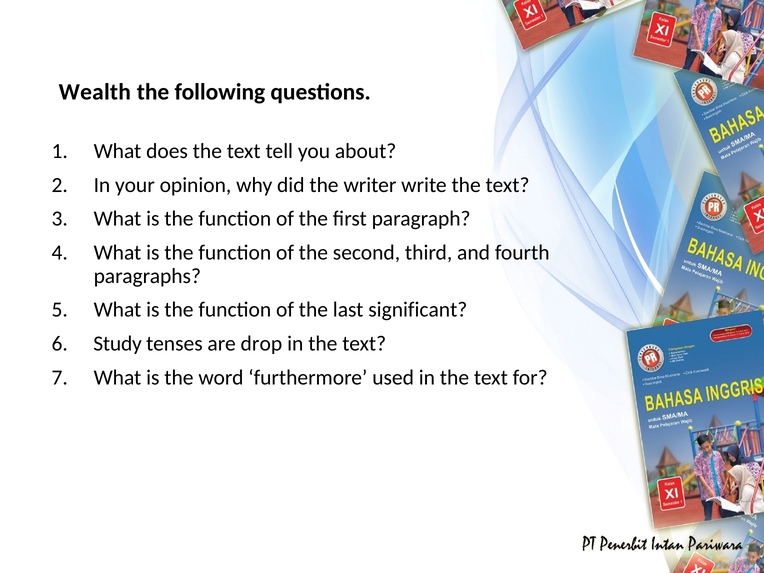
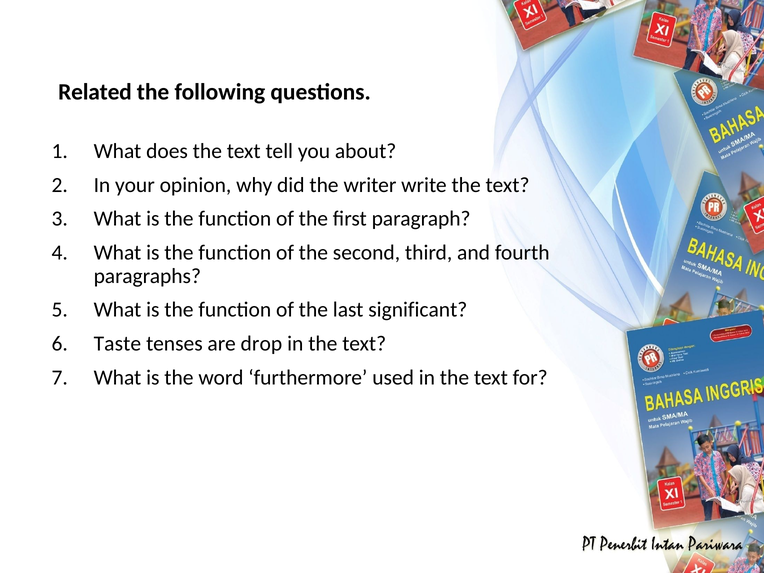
Wealth: Wealth -> Related (95, 92)
Study: Study -> Taste (117, 344)
